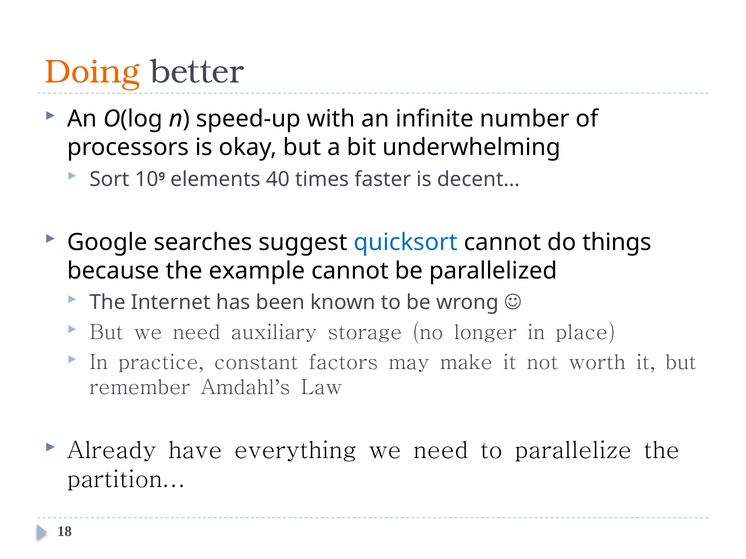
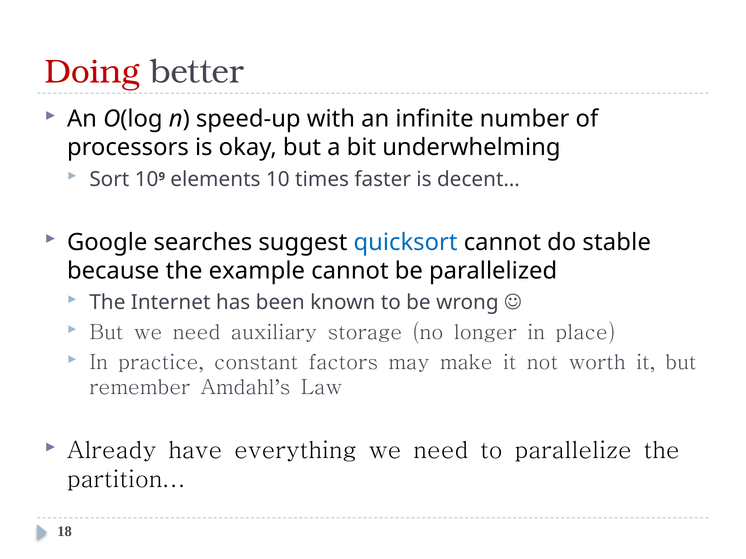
Doing colour: orange -> red (92, 72)
40: 40 -> 10 (278, 179)
things: things -> stable (617, 243)
